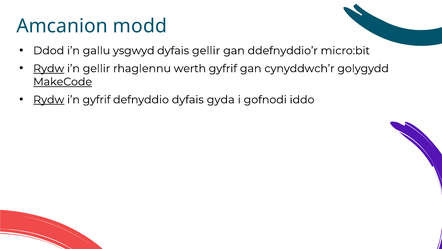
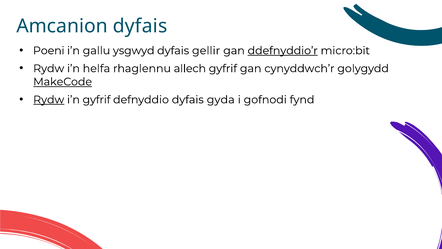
Amcanion modd: modd -> dyfais (140, 26)
Ddod: Ddod -> Poeni (49, 51)
ddefnyddio’r underline: none -> present (283, 51)
Rydw underline: present -> none (49, 68)
i’n gellir: gellir -> helfa (96, 68)
werth: werth -> allech (190, 68)
iddo: iddo -> fynd (302, 100)
